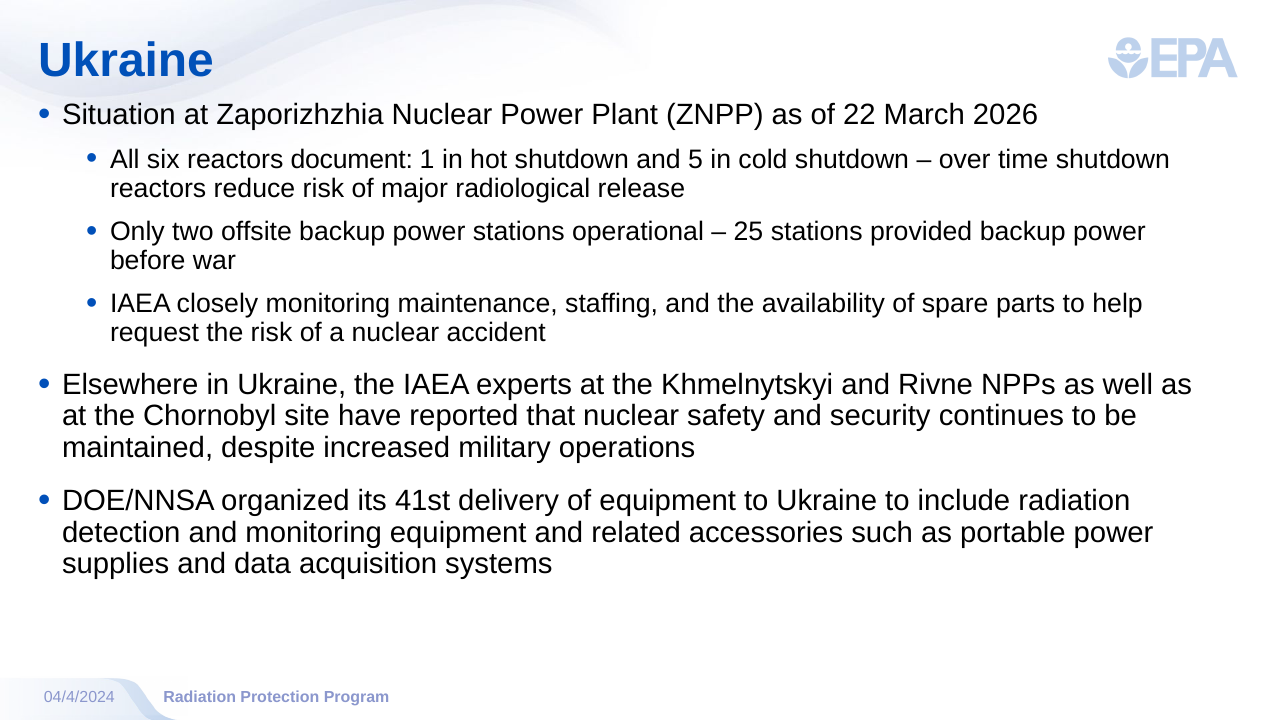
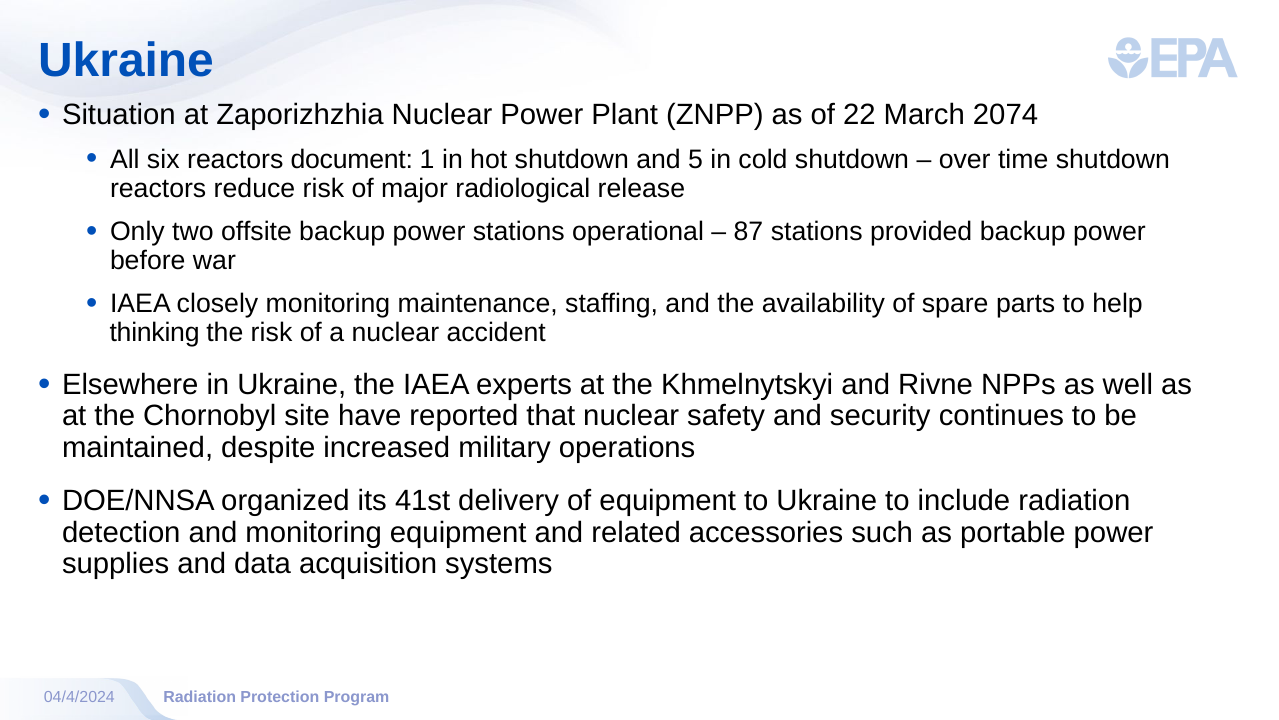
2026: 2026 -> 2074 (1006, 114)
25: 25 -> 87 (748, 232)
request: request -> thinking (155, 333)
